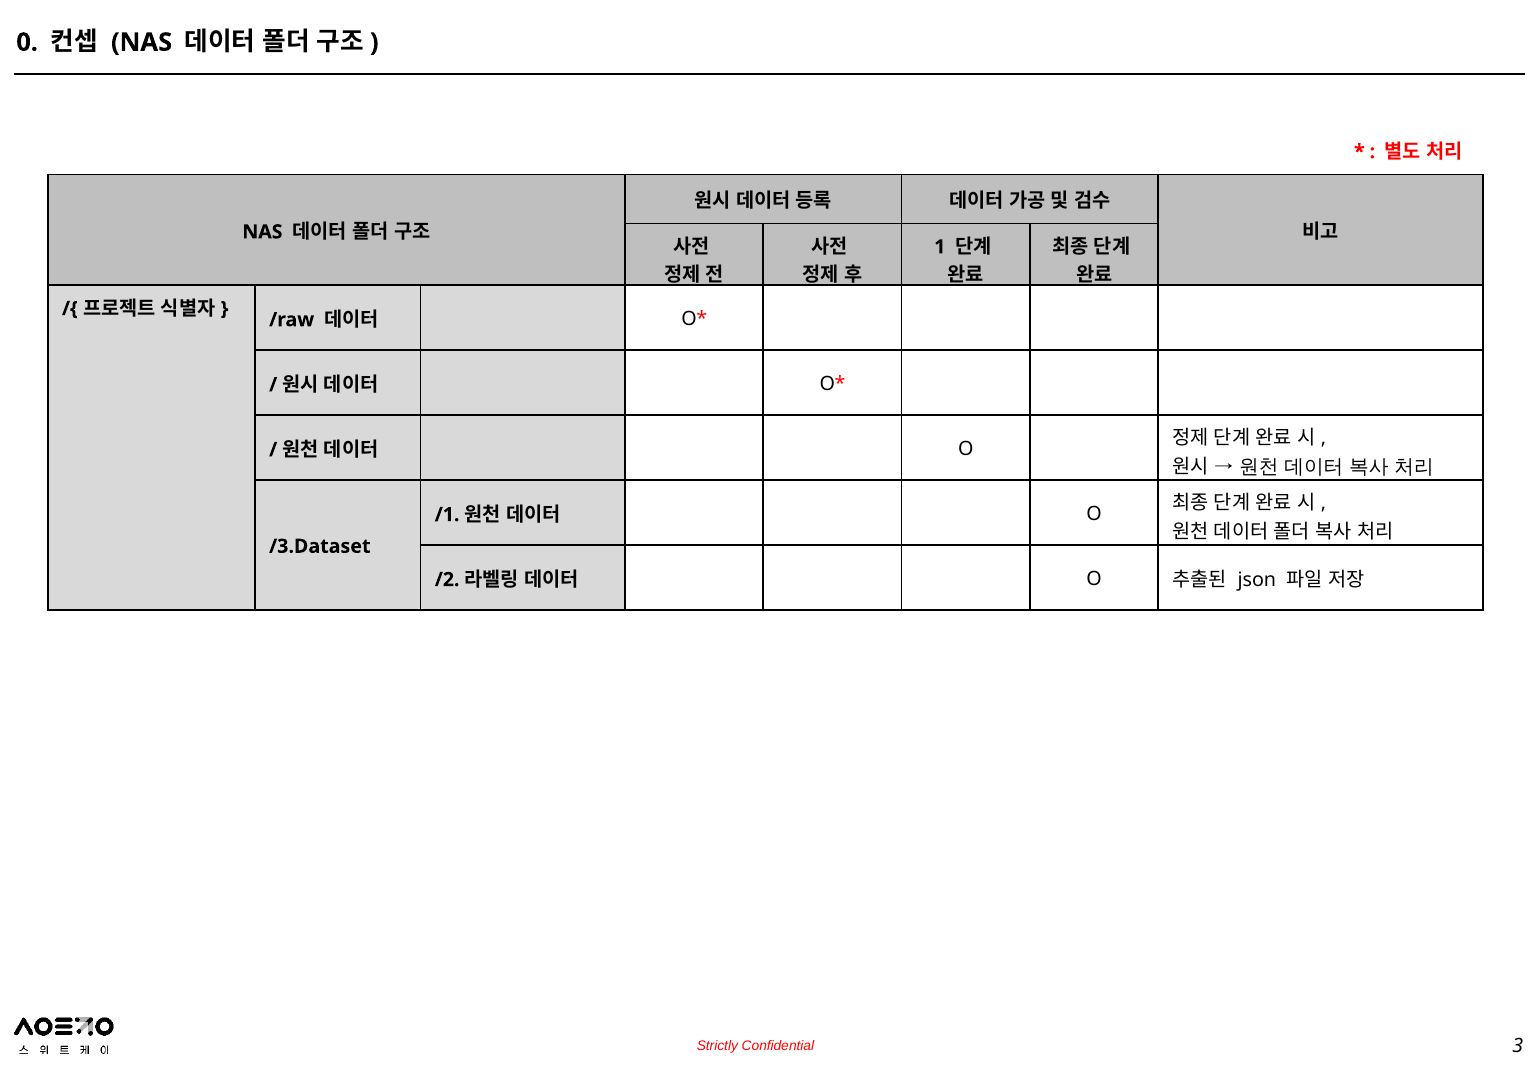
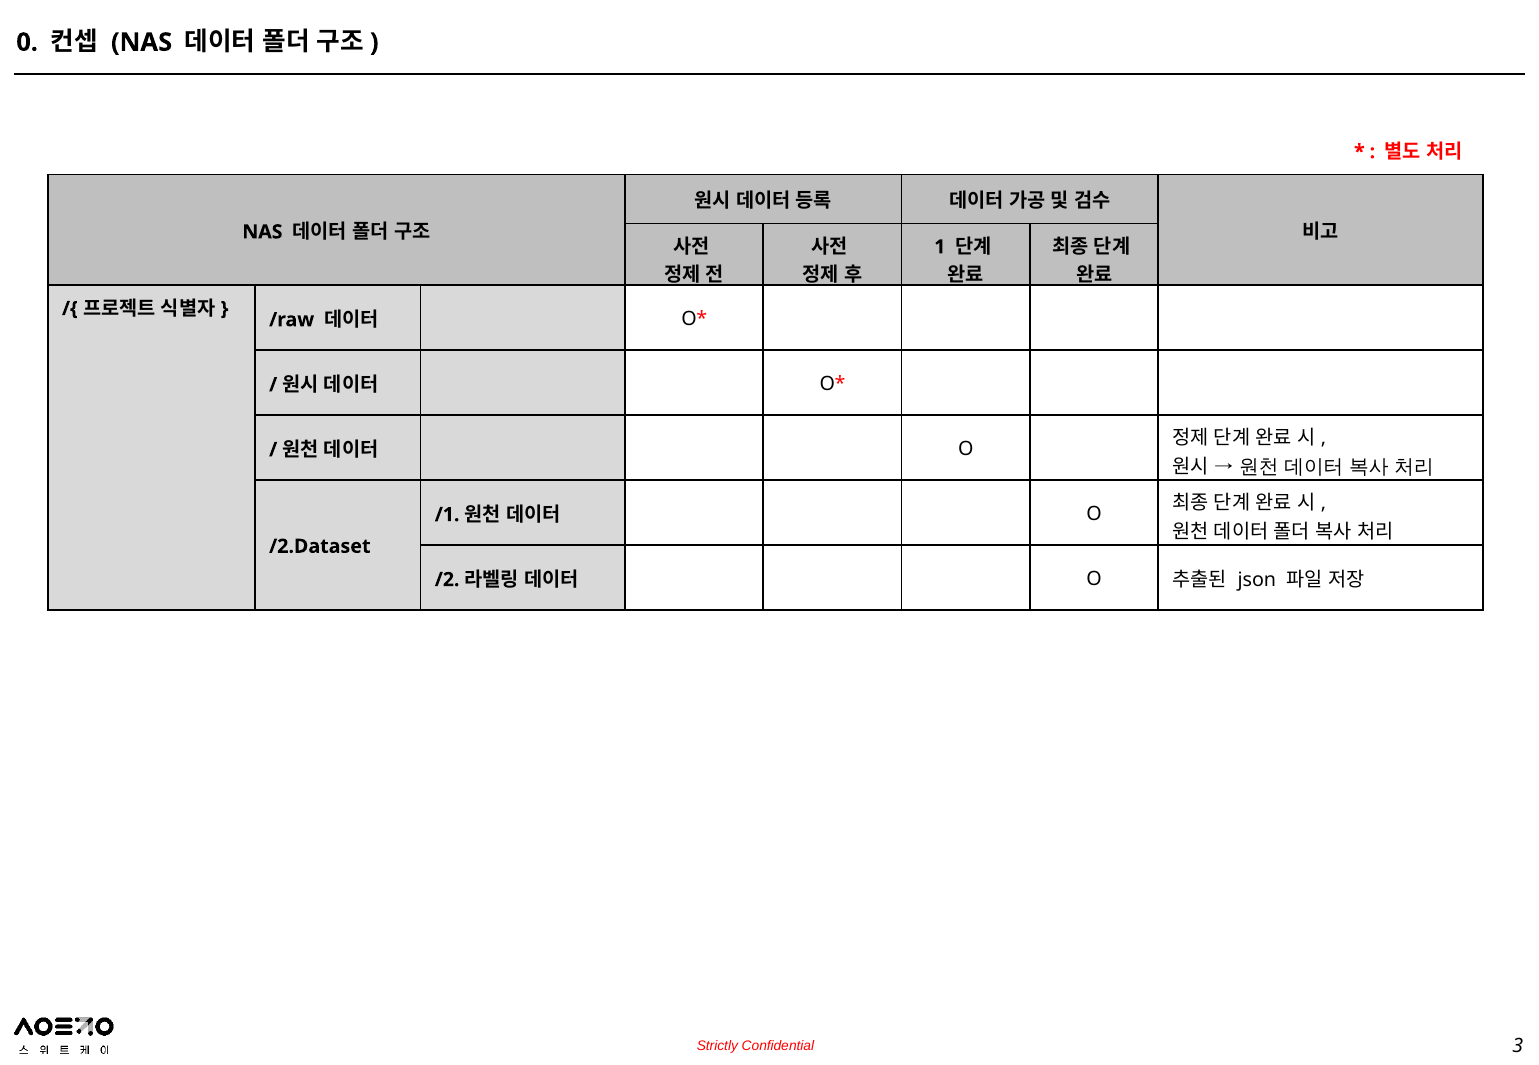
/3.Dataset: /3.Dataset -> /2.Dataset (320, 547)
